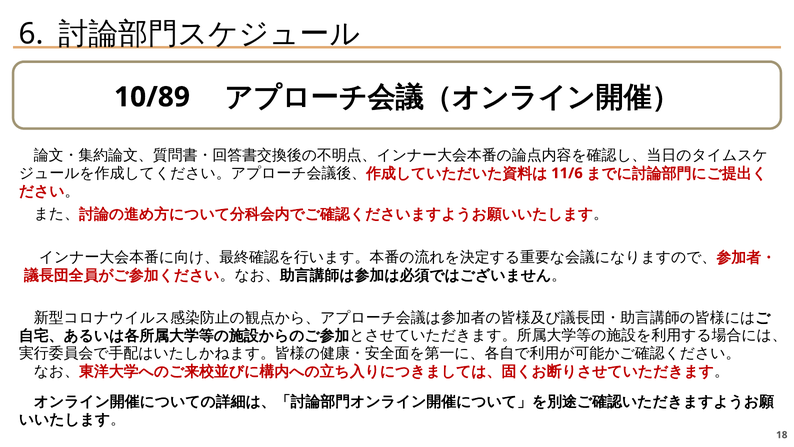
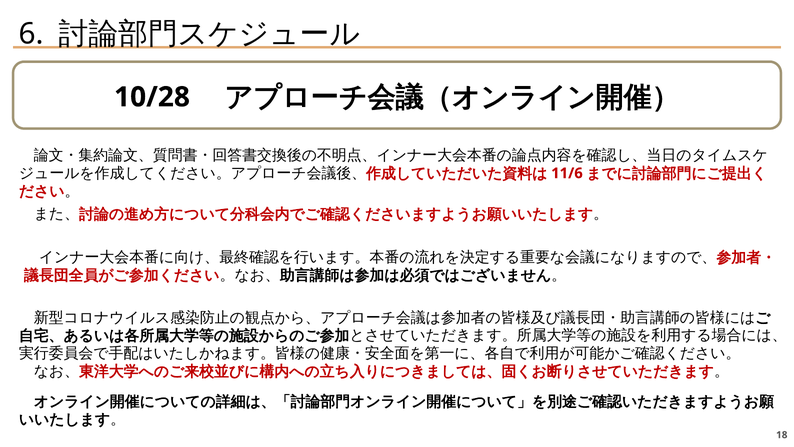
10/89: 10/89 -> 10/28 (152, 97)
